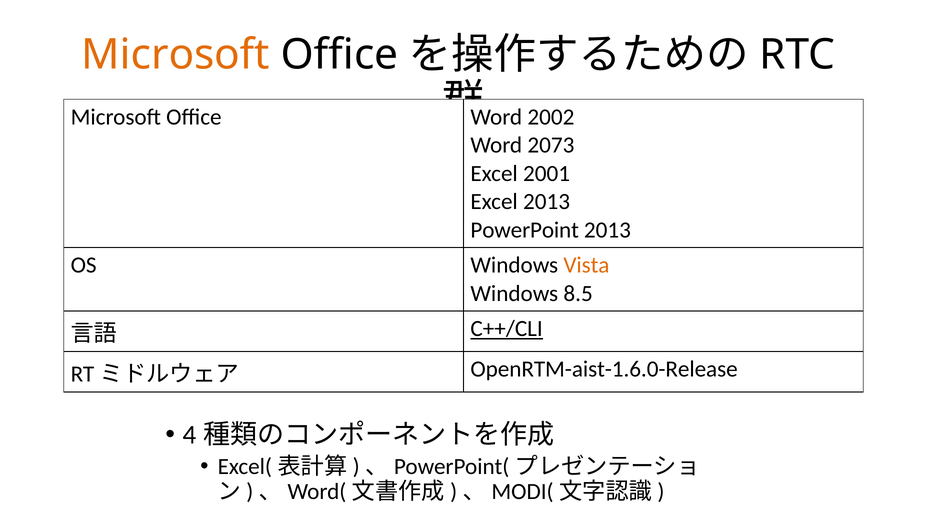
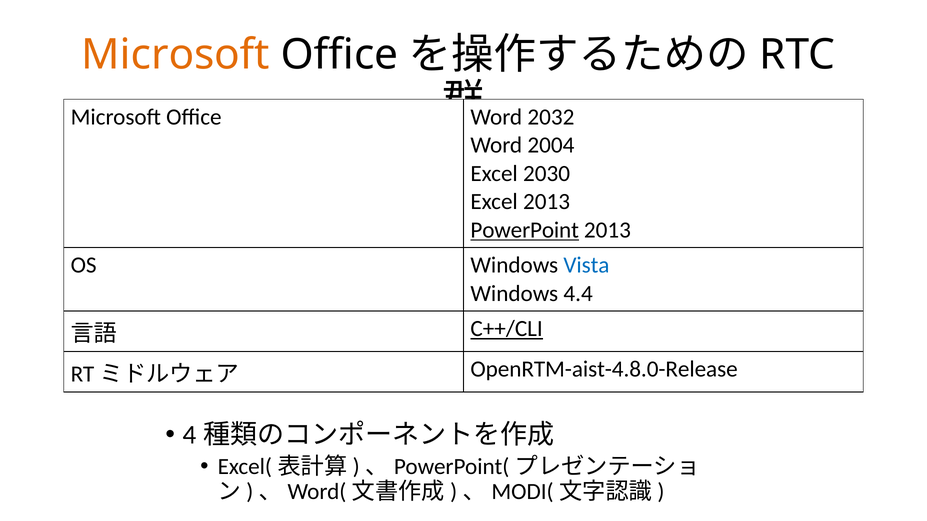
2002: 2002 -> 2032 (551, 117)
2073: 2073 -> 2004 (551, 145)
2001: 2001 -> 2030 (547, 174)
PowerPoint underline: none -> present (525, 230)
Vista colour: orange -> blue (586, 265)
8.5: 8.5 -> 4.4 (578, 294)
OpenRTM-aist-1.6.0-Release: OpenRTM-aist-1.6.0-Release -> OpenRTM-aist-4.8.0-Release (604, 370)
